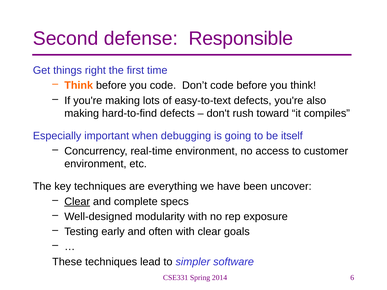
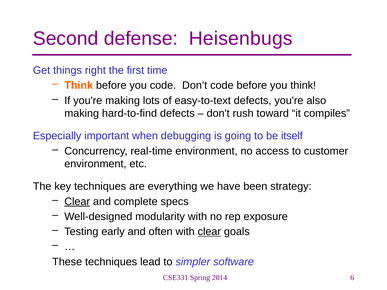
Responsible: Responsible -> Heisenbugs (241, 38)
uncover: uncover -> strategy (291, 187)
clear underline: none -> present (209, 232)
